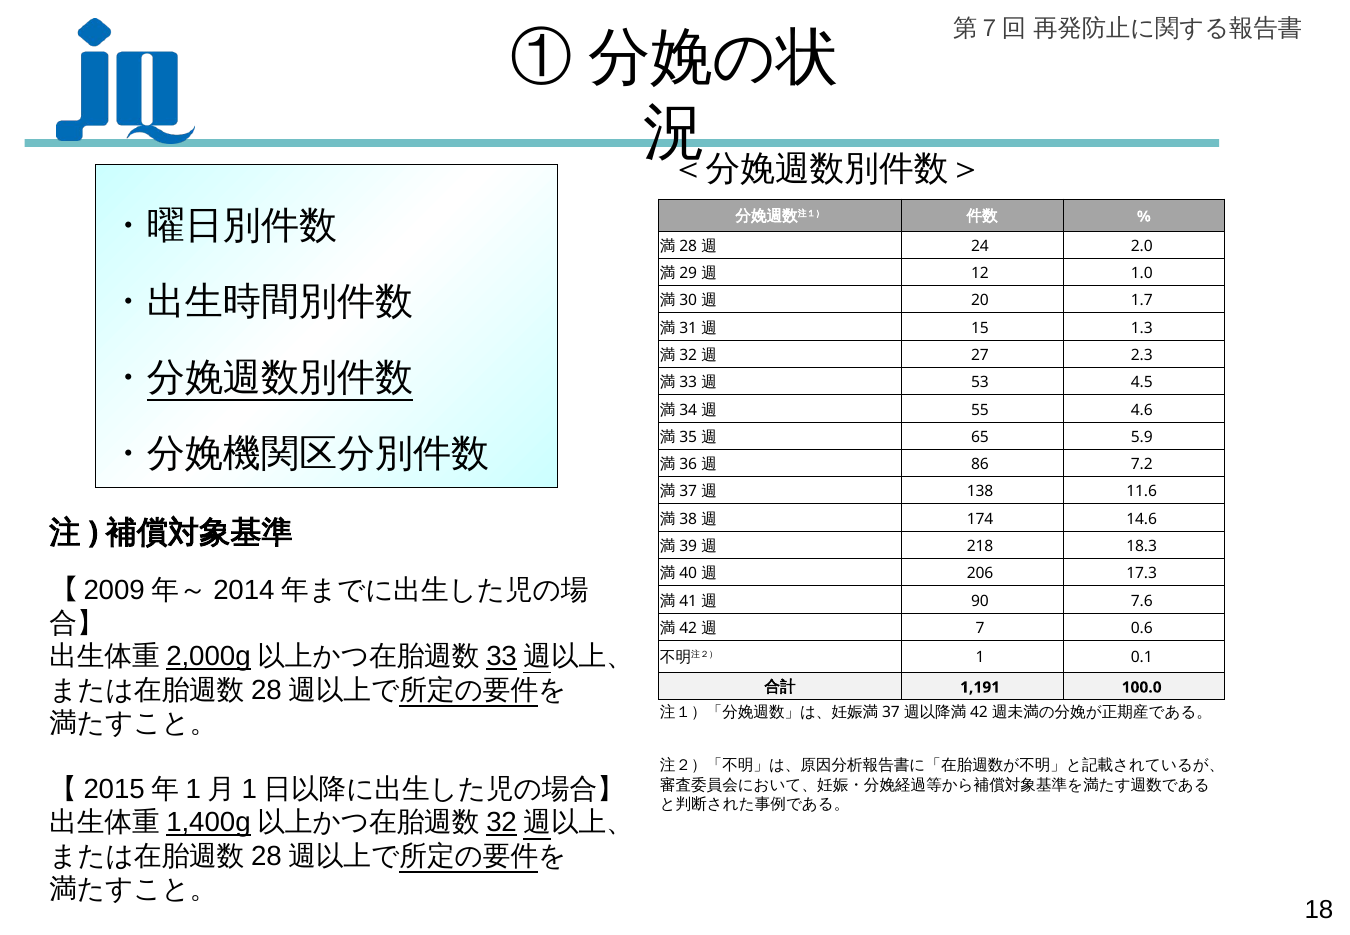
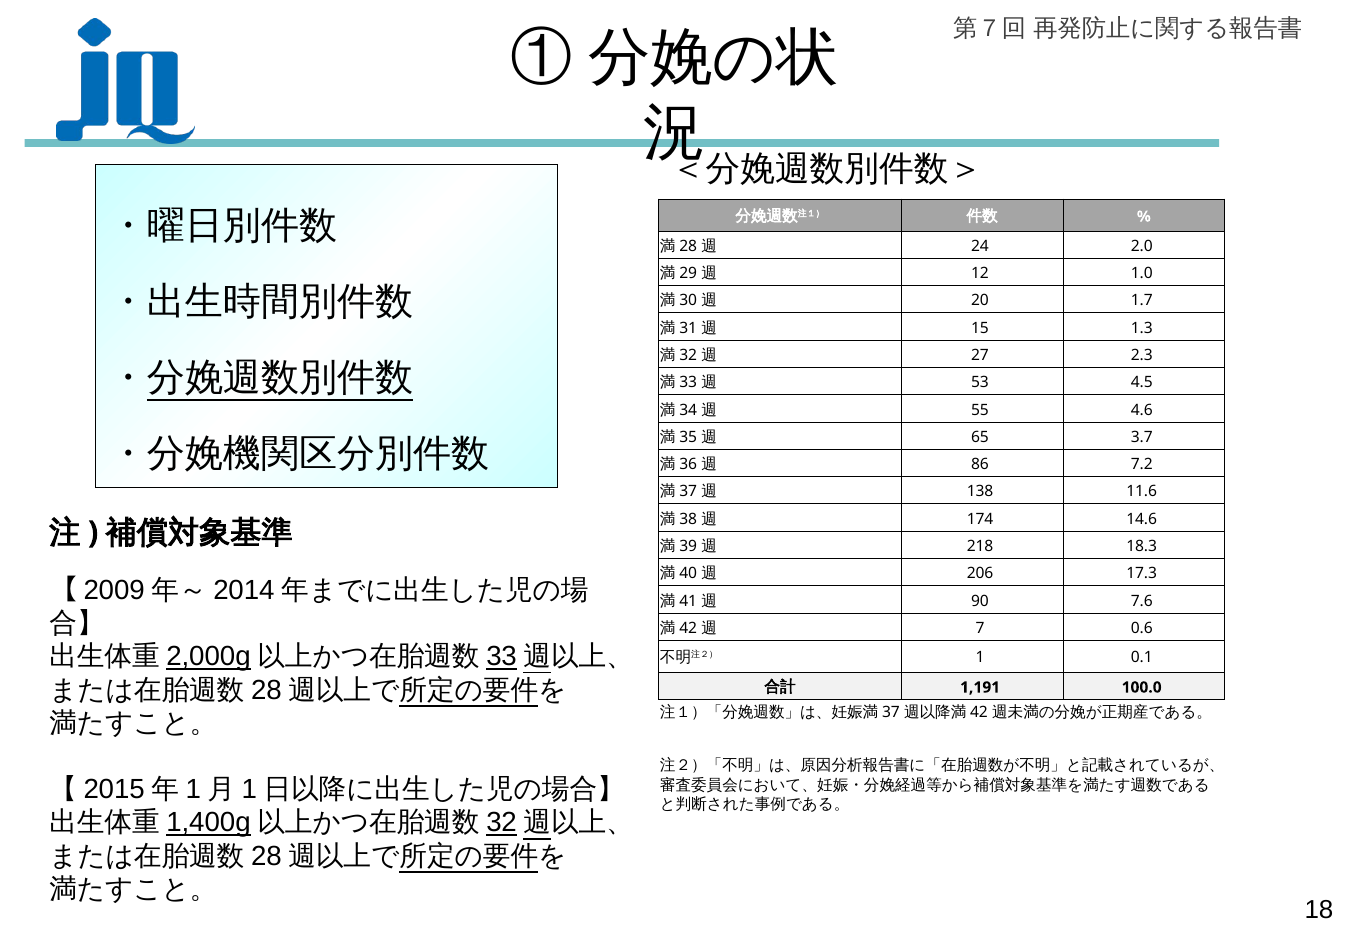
5.9: 5.9 -> 3.7 (1142, 437)
